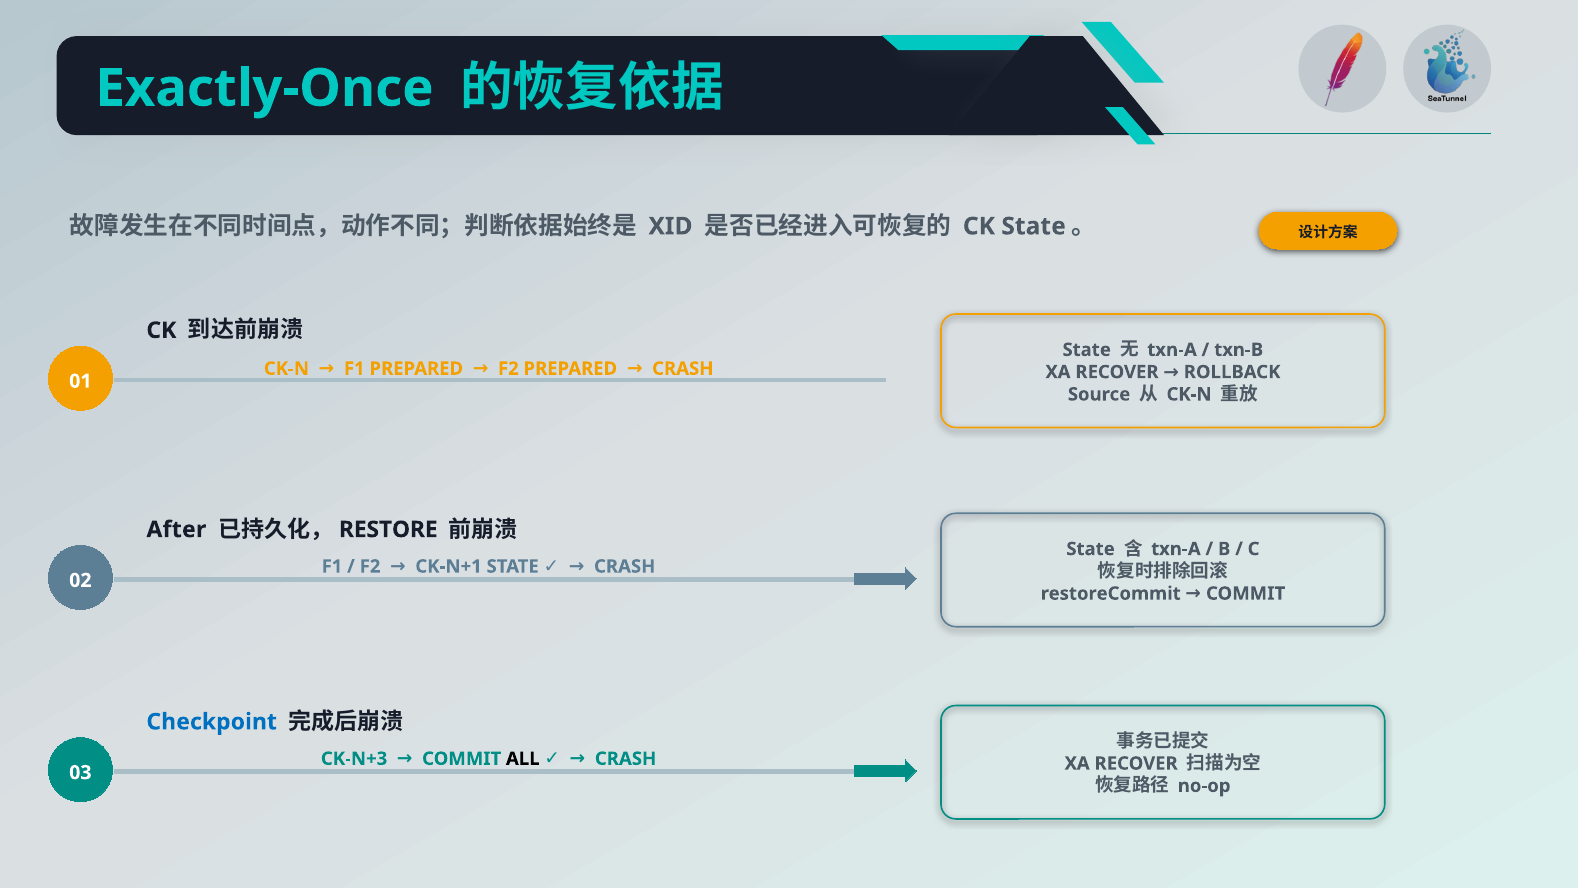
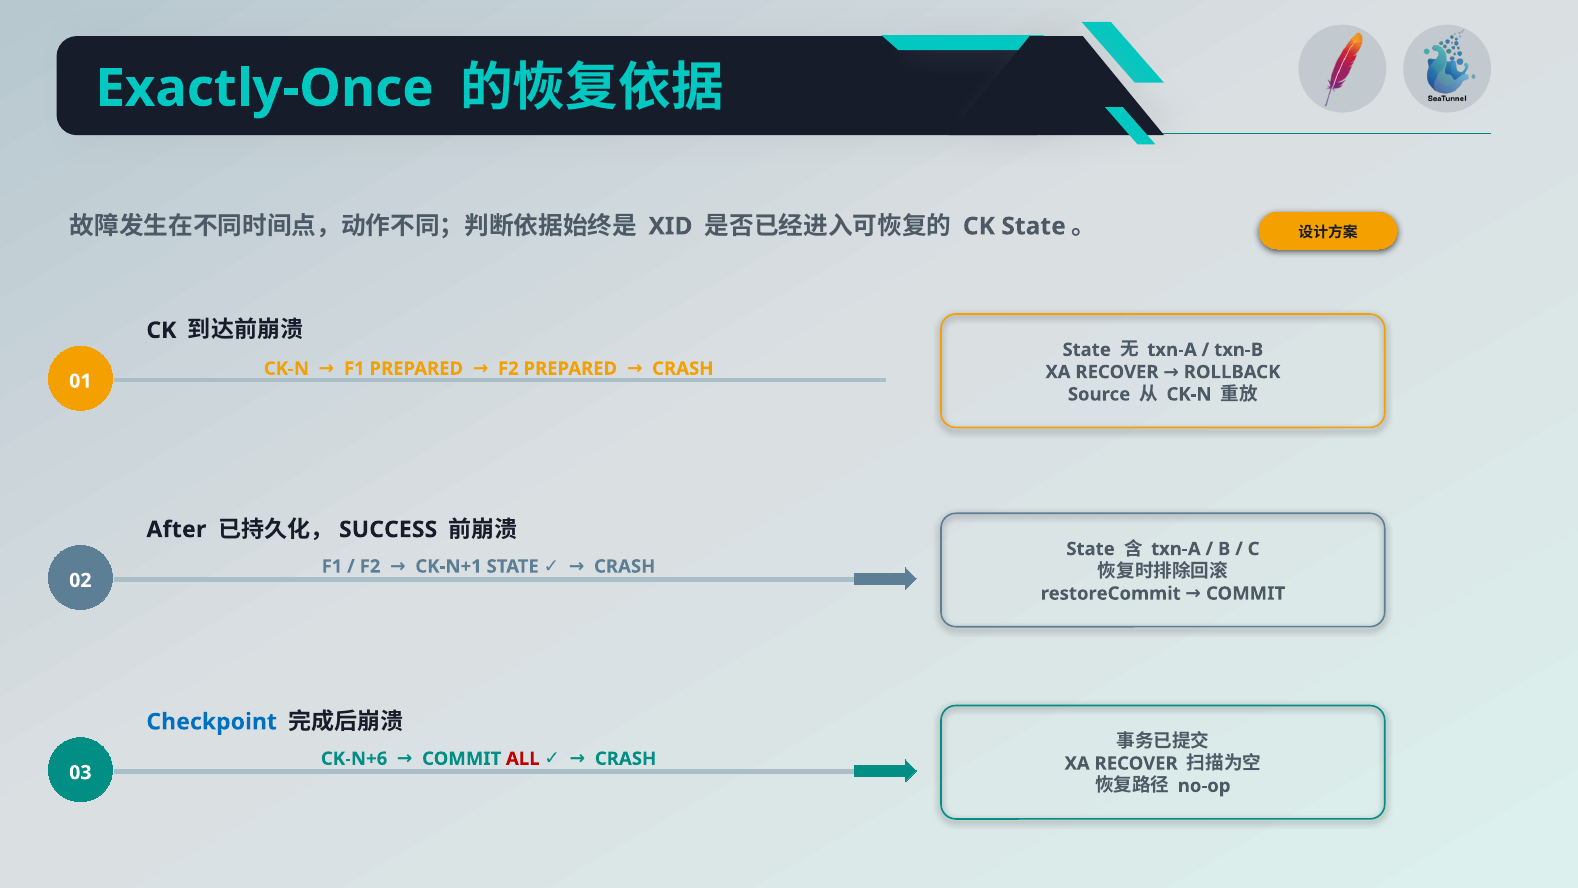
RESTORE: RESTORE -> SUCCESS (388, 529)
CK-N+3: CK-N+3 -> CK-N+6 (354, 758)
ALL colour: black -> red (523, 758)
